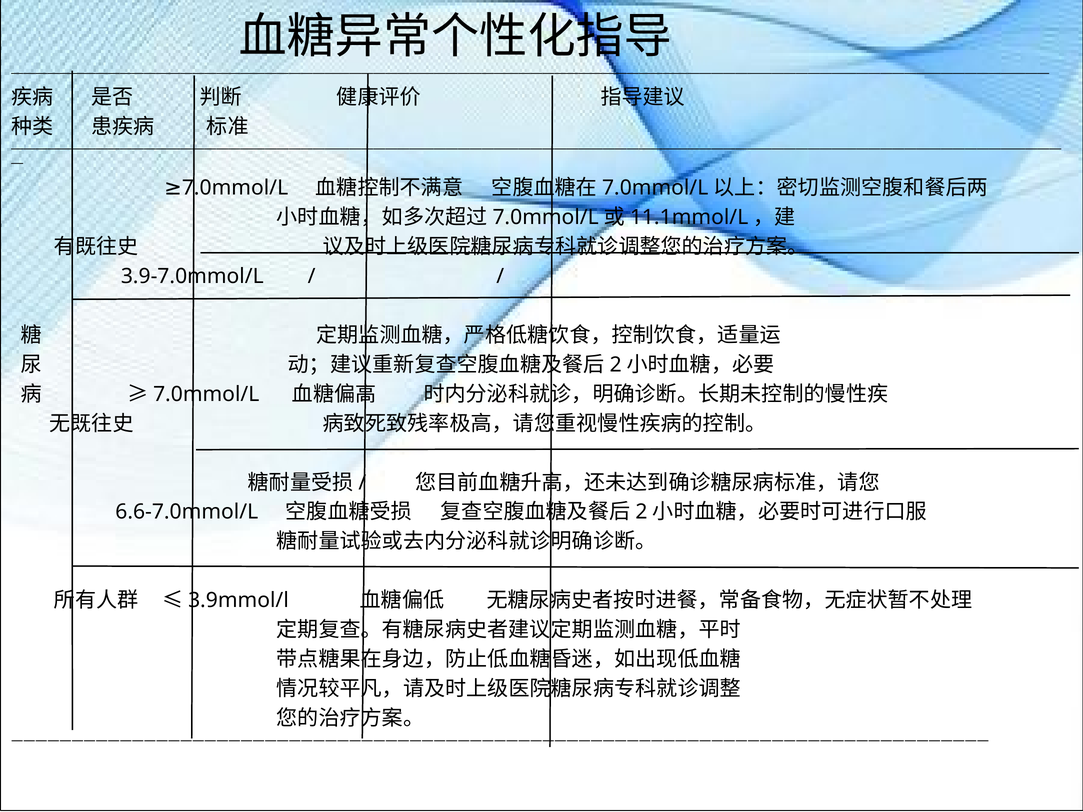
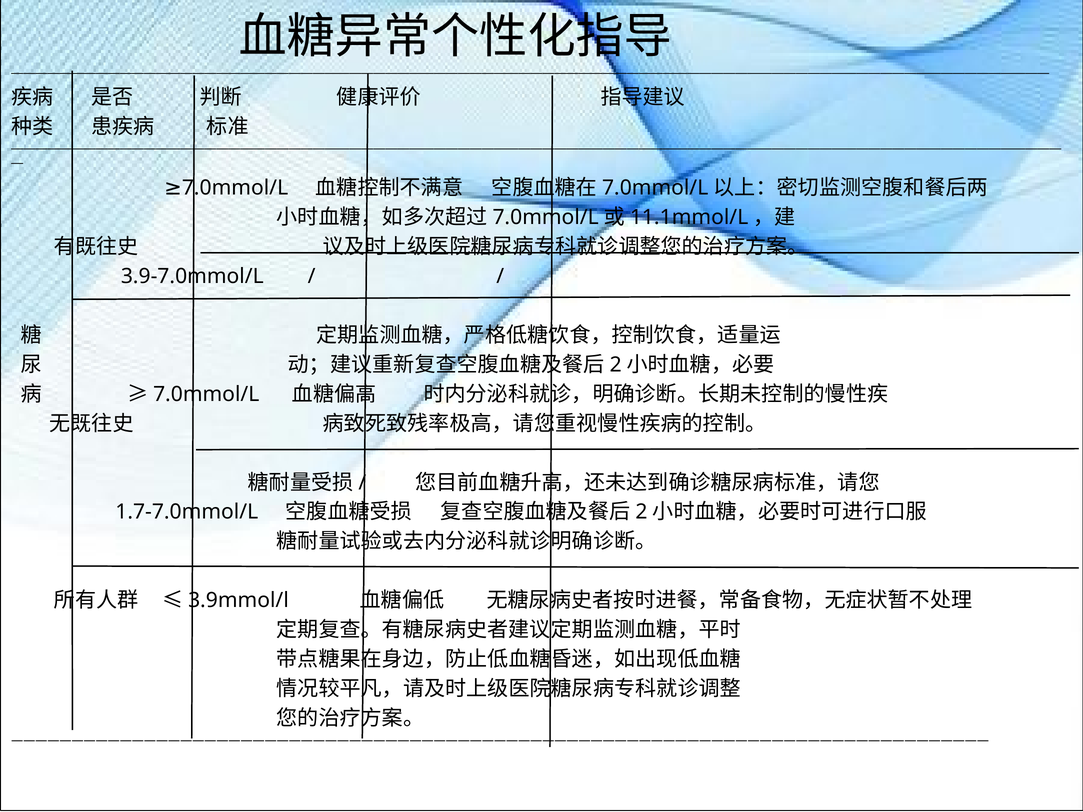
6.6-7.0mmol/L: 6.6-7.0mmol/L -> 1.7-7.0mmol/L (187, 512)
